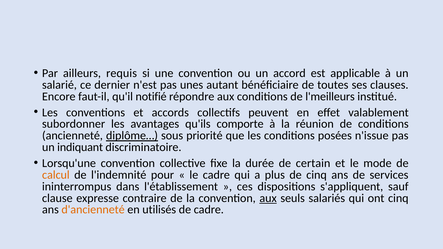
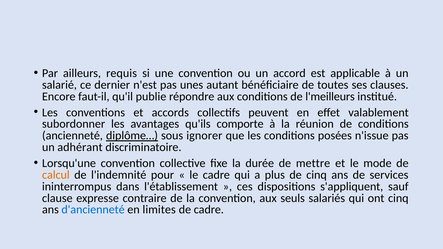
notifié: notifié -> publie (151, 97)
priorité: priorité -> ignorer (204, 136)
indiquant: indiquant -> adhérant (80, 147)
certain: certain -> mettre (313, 163)
aux underline: present -> none (268, 198)
d'ancienneté colour: orange -> blue (93, 210)
utilisés: utilisés -> limites (159, 210)
